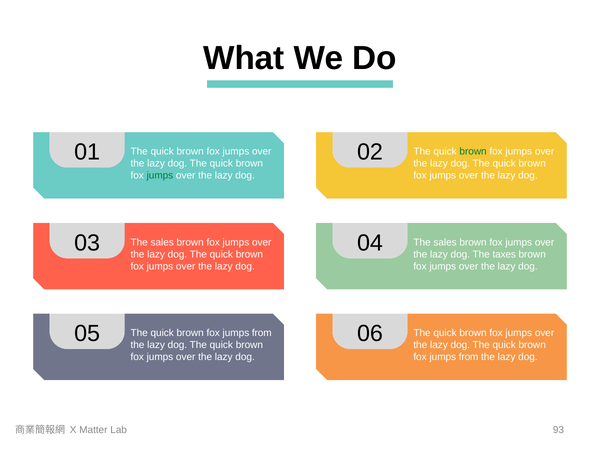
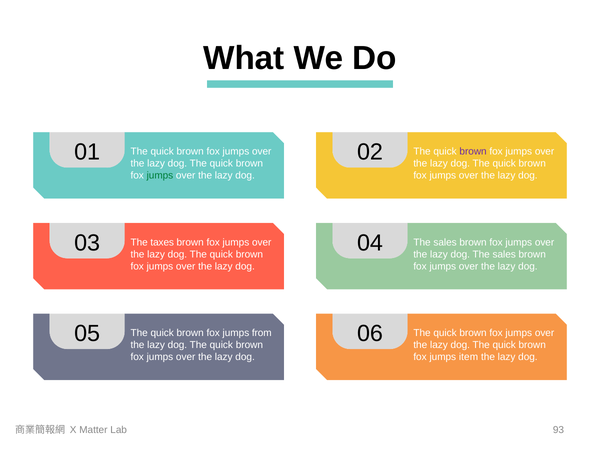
brown colour: green -> purple (473, 152)
03 The sales: sales -> taxes (162, 242)
dog The taxes: taxes -> sales (504, 254)
from: from -> item (468, 357)
